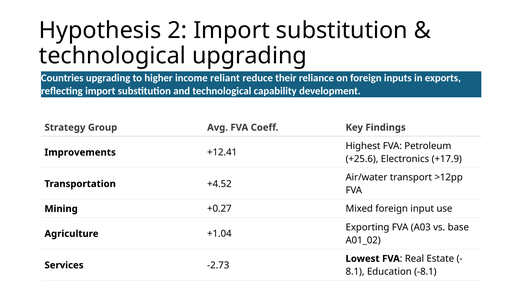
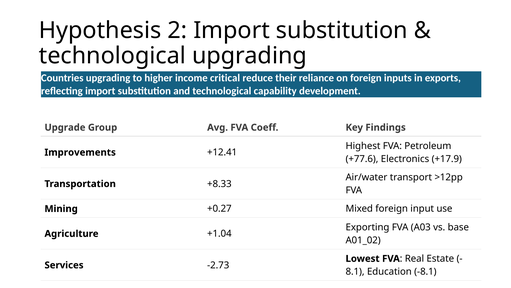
reliant: reliant -> critical (225, 78)
Strategy: Strategy -> Upgrade (65, 127)
+25.6: +25.6 -> +77.6 (362, 159)
+4.52: +4.52 -> +8.33 (219, 184)
